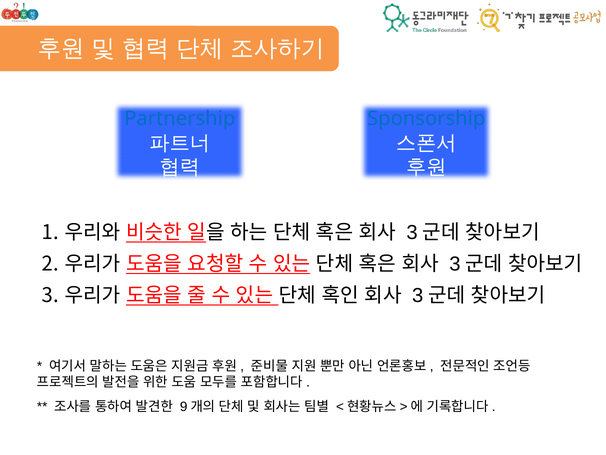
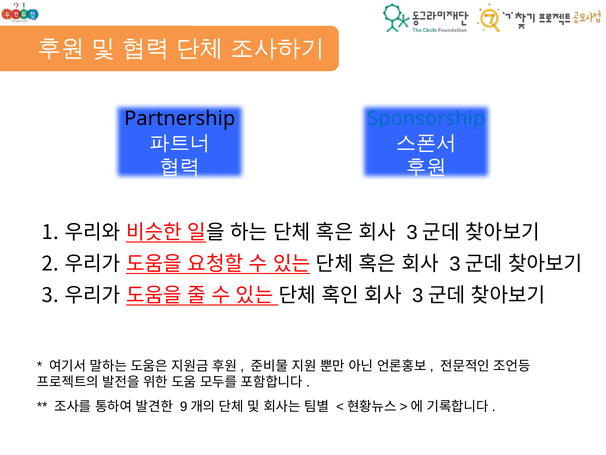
Partnership colour: blue -> black (180, 119)
